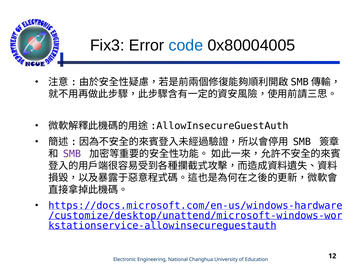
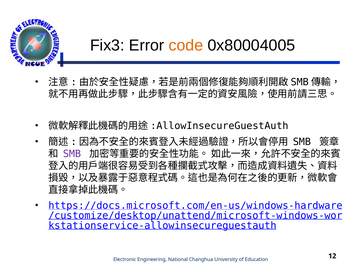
code colour: blue -> orange (186, 45)
